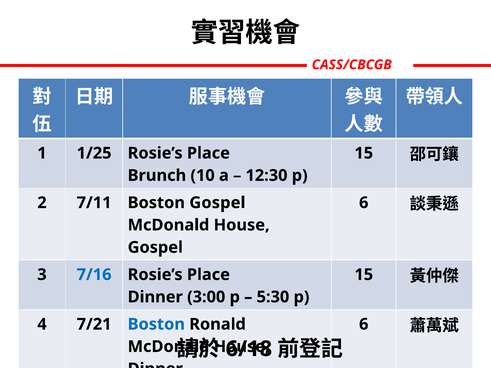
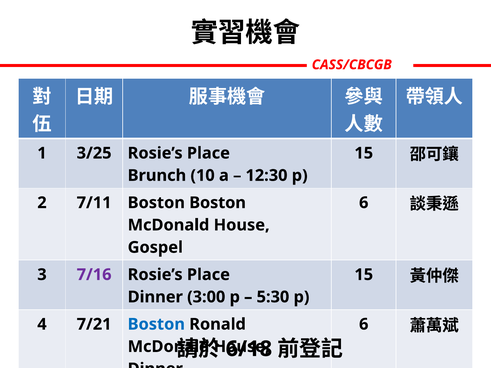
1/25: 1/25 -> 3/25 (94, 153)
Boston Gospel: Gospel -> Boston (218, 203)
7/16 colour: blue -> purple (94, 275)
